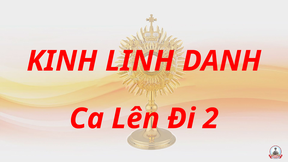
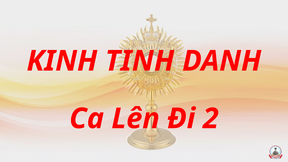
LINH: LINH -> TINH (140, 61)
